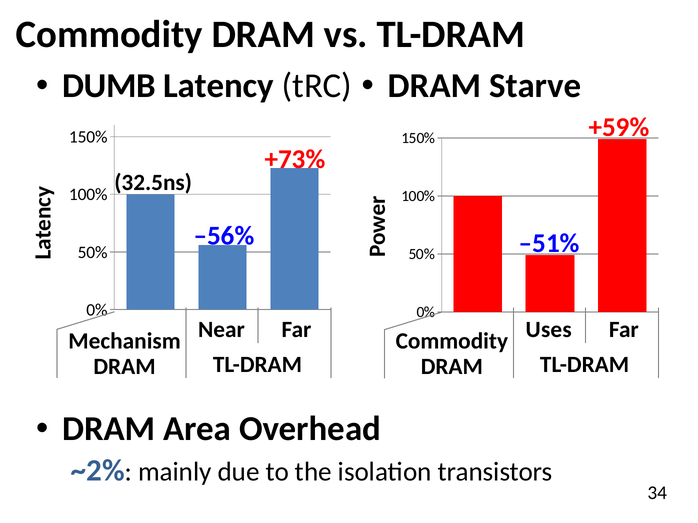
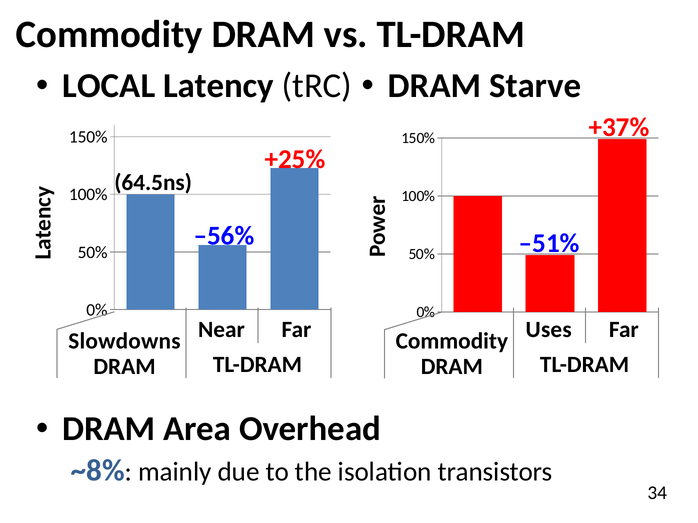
DUMB: DUMB -> LOCAL (109, 86)
+59%: +59% -> +37% (619, 127)
+73%: +73% -> +25% (295, 159)
32.5ns: 32.5ns -> 64.5ns (153, 183)
Mechanism: Mechanism -> Slowdowns (124, 342)
~2%: ~2% -> ~8% (98, 471)
